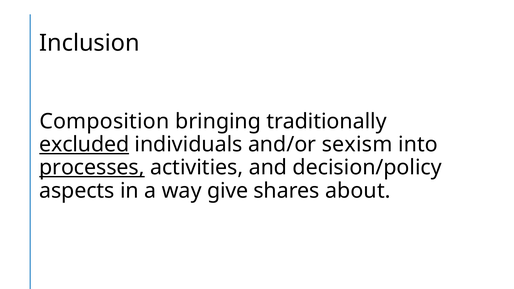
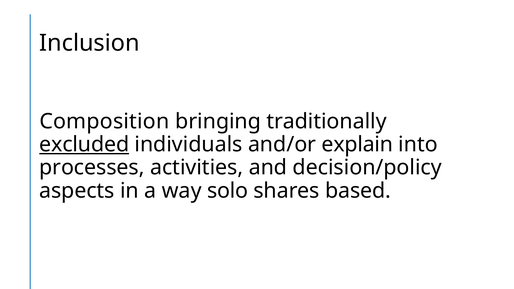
sexism: sexism -> explain (357, 144)
processes underline: present -> none (92, 168)
give: give -> solo (228, 191)
about: about -> based (358, 191)
